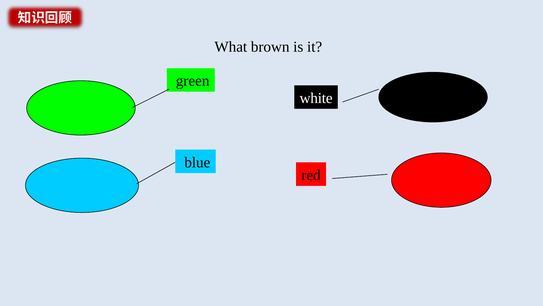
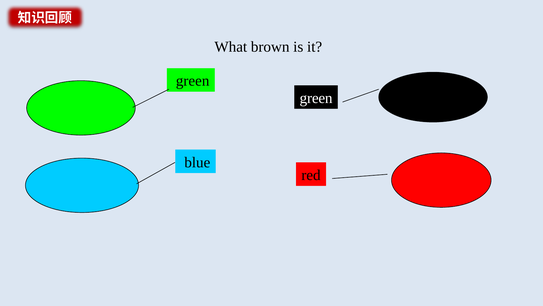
white: white -> green (316, 98)
